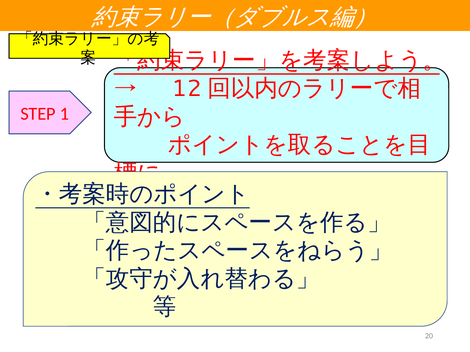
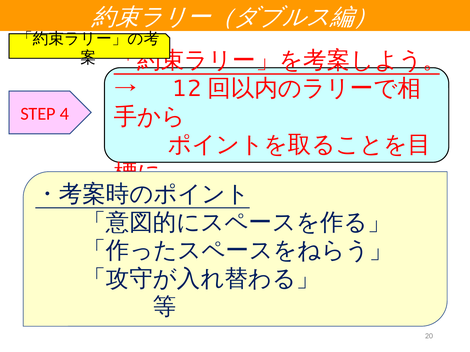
1: 1 -> 4 (65, 114)
